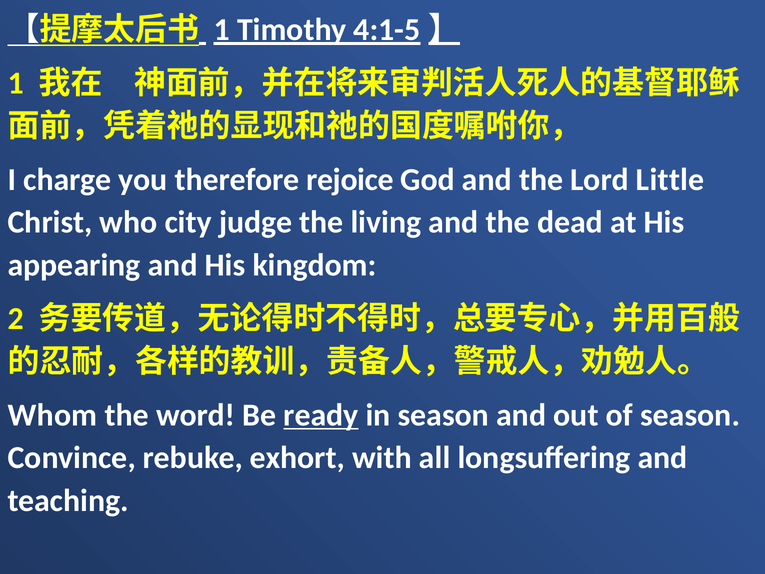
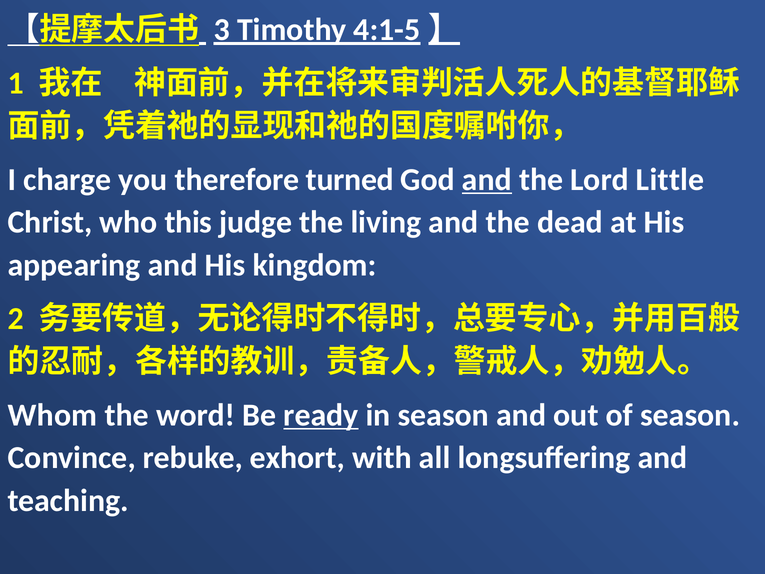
1: 1 -> 3 (222, 30)
rejoice: rejoice -> turned (350, 179)
and underline: none -> present (487, 179)
city: city -> this (188, 222)
